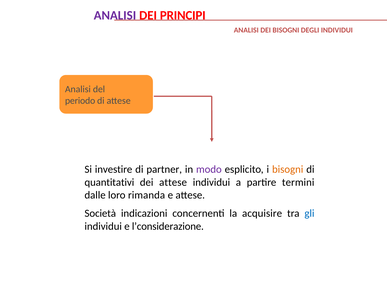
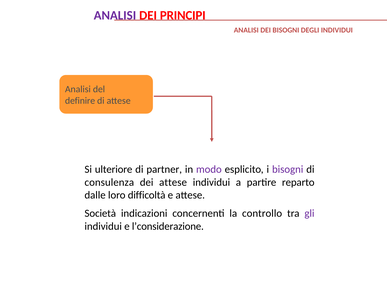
periodo: periodo -> definire (80, 101)
investire: investire -> ulteriore (114, 169)
bisogni colour: orange -> purple (288, 169)
quantitativi: quantitativi -> consulenza (109, 182)
termini: termini -> reparto (298, 182)
rimanda: rimanda -> difficoltà (147, 195)
acquisire: acquisire -> controllo (262, 214)
gli colour: blue -> purple (309, 214)
